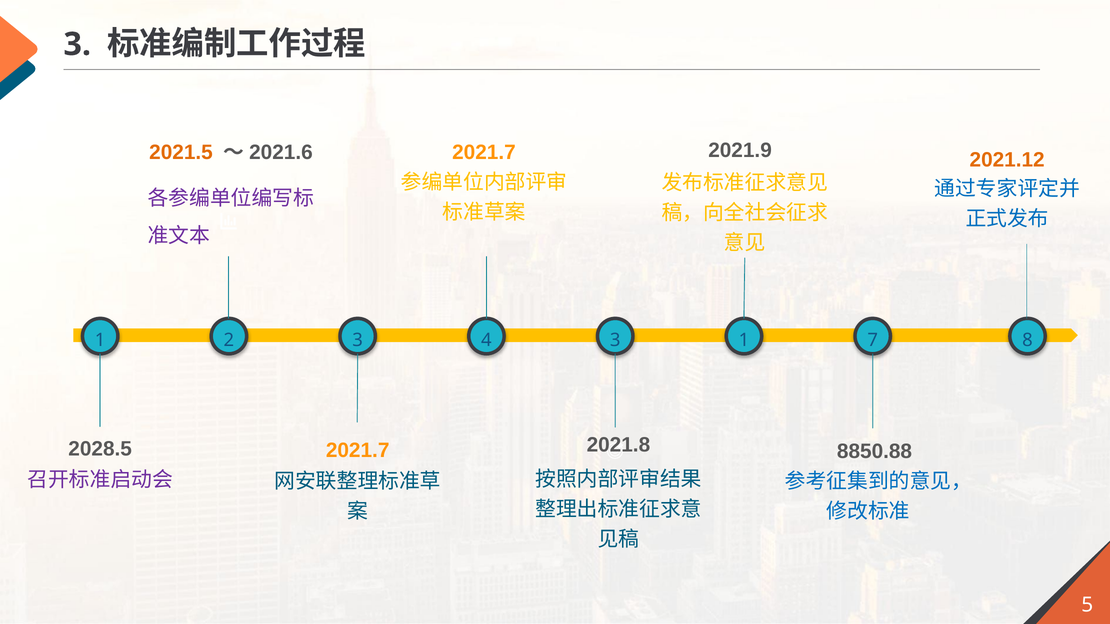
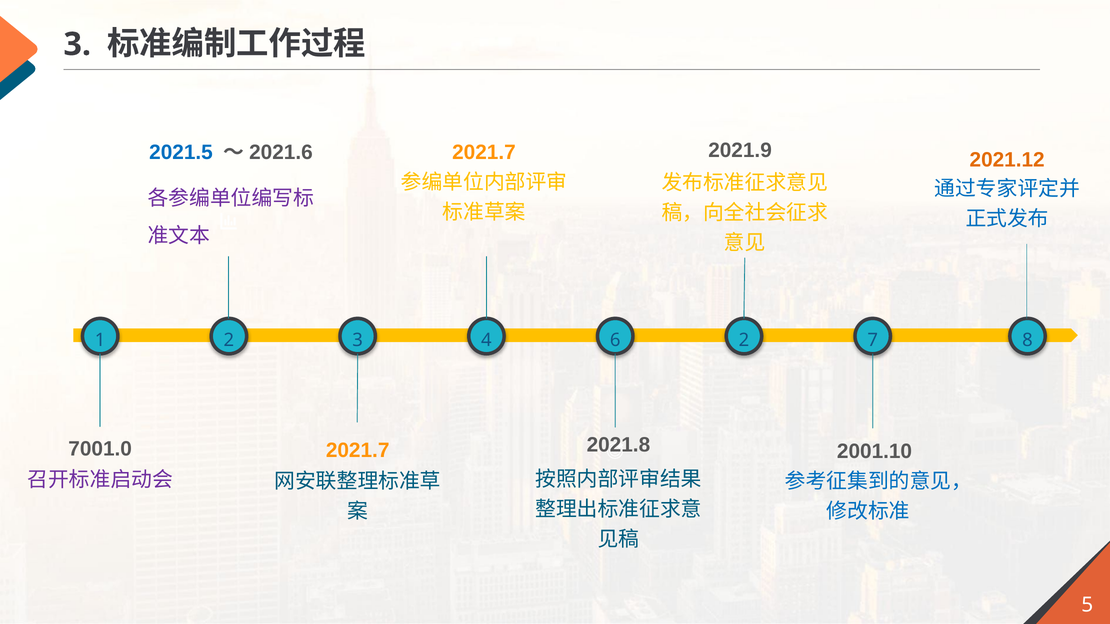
2021.5 colour: orange -> blue (181, 153)
3 3: 3 -> 6 (615, 340)
4 1: 1 -> 2 (744, 340)
2028.5: 2028.5 -> 7001.0 (100, 449)
8850.88: 8850.88 -> 2001.10 (875, 451)
